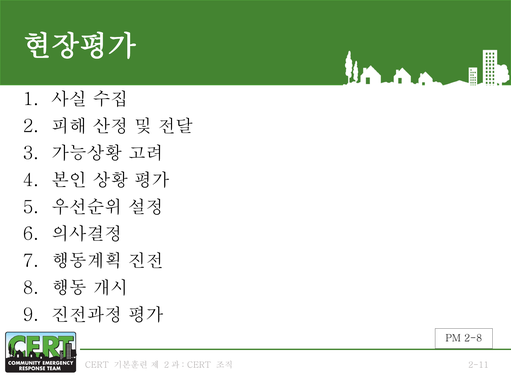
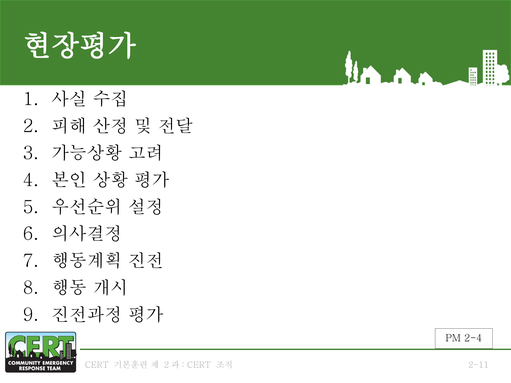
2-8: 2-8 -> 2-4 (473, 339)
